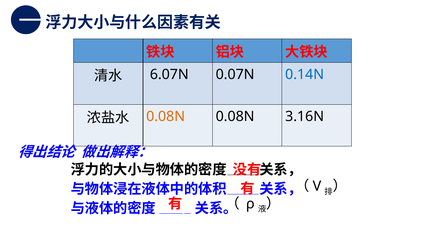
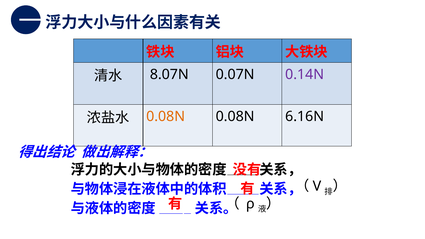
6.07N: 6.07N -> 8.07N (169, 75)
0.14N colour: blue -> purple (305, 75)
3.16N: 3.16N -> 6.16N (305, 116)
